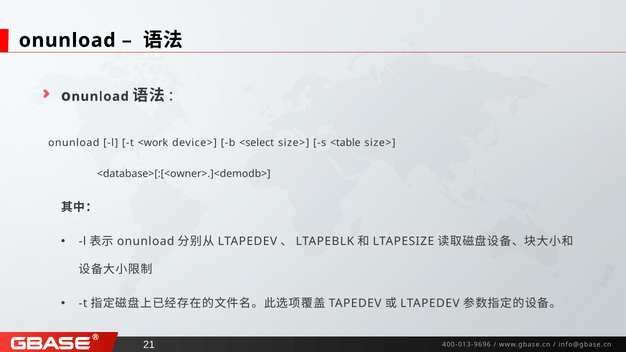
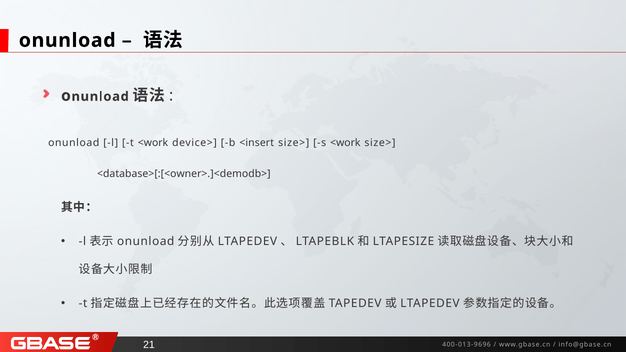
<select: <select -> <insert (257, 143)
s <table: <table -> <work (345, 143)
